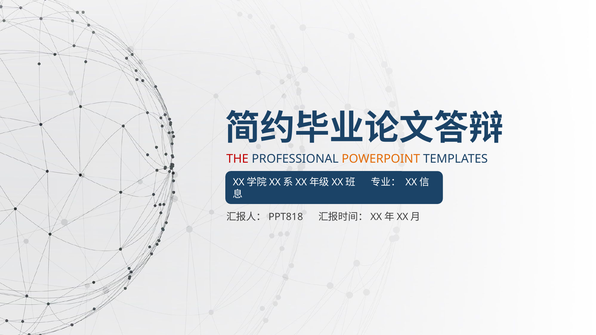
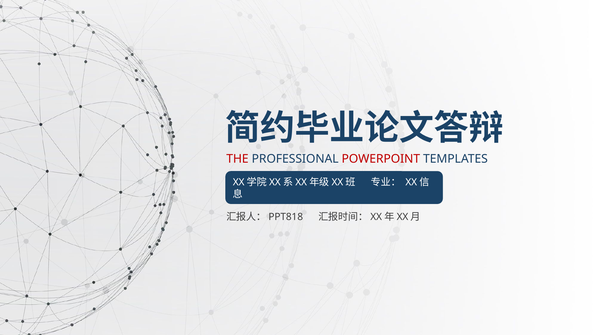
POWERPOINT colour: orange -> red (381, 159)
